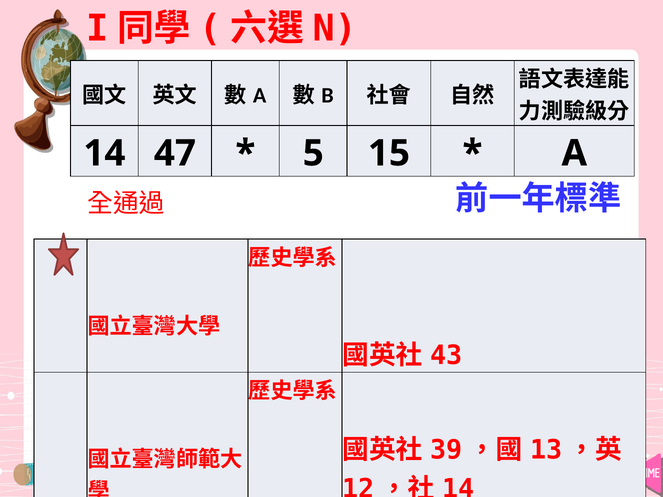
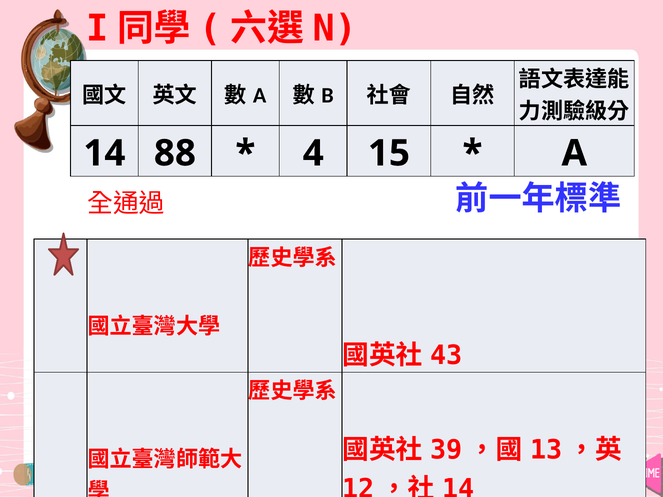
47: 47 -> 88 (175, 153)
5: 5 -> 4 (313, 153)
